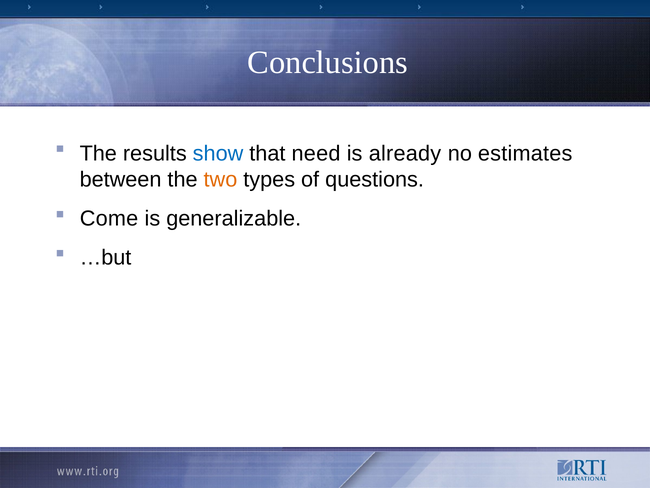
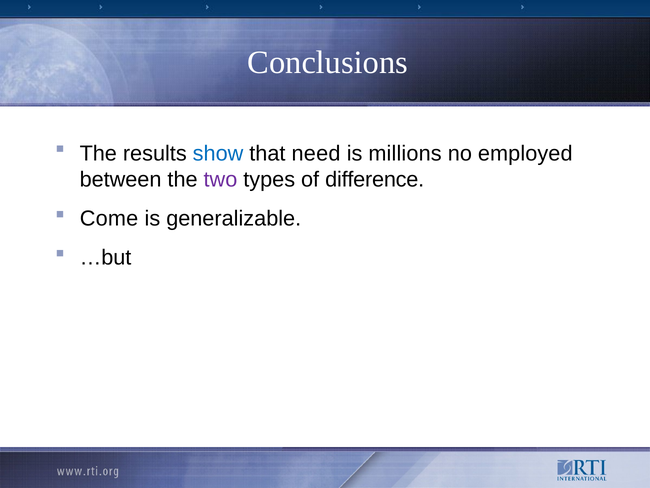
already: already -> millions (405, 153)
estimates: estimates -> employed (525, 153)
two colour: orange -> purple (220, 179)
questions: questions -> difference (375, 179)
